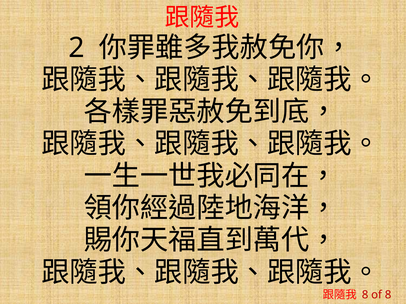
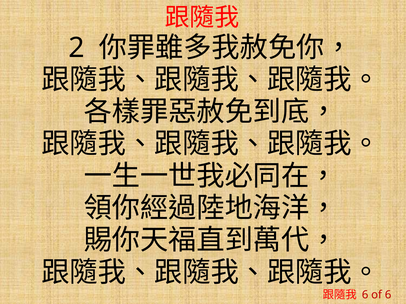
8: 8 -> 6 (365, 295)
of 8: 8 -> 6 (388, 295)
